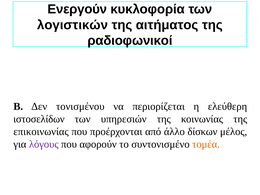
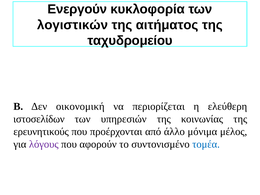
ραδιοφωνικοί: ραδιοφωνικοί -> ταχυδρομείου (130, 41)
τονισμένου: τονισμένου -> οικονομική (80, 107)
επικοινωνίας: επικοινωνίας -> ερευνητικούς (41, 132)
δίσκων: δίσκων -> μόνιμα (202, 132)
τομέα colour: orange -> blue (206, 144)
